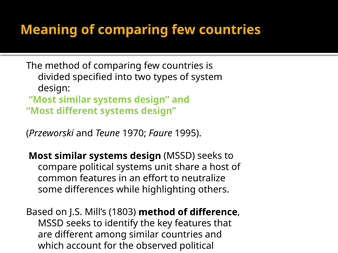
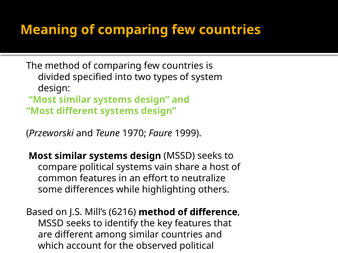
1995: 1995 -> 1999 (188, 134)
unit: unit -> vain (163, 167)
1803: 1803 -> 6216 (122, 213)
